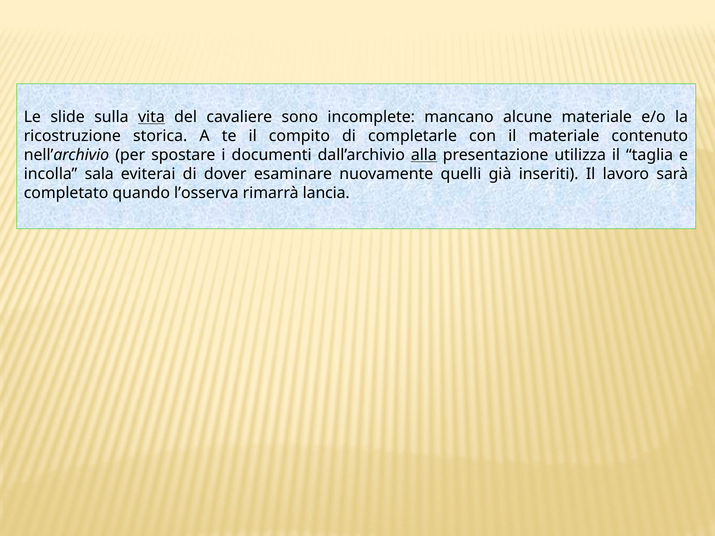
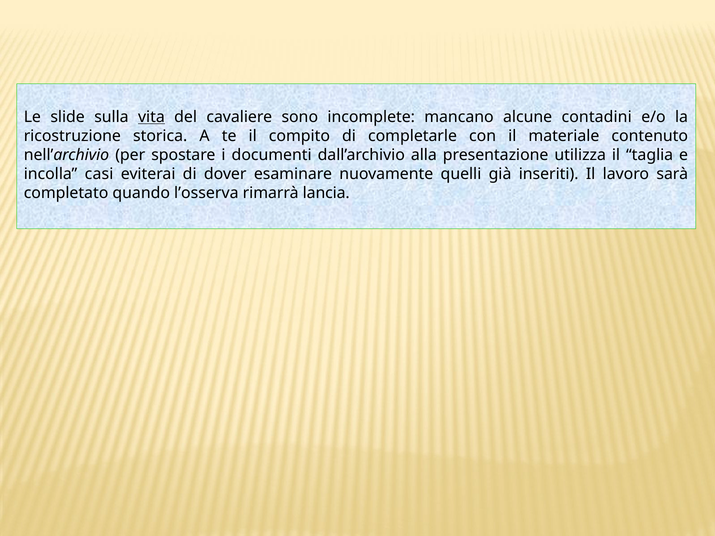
alcune materiale: materiale -> contadini (597, 117)
alla underline: present -> none (424, 155)
sala: sala -> casi (99, 174)
